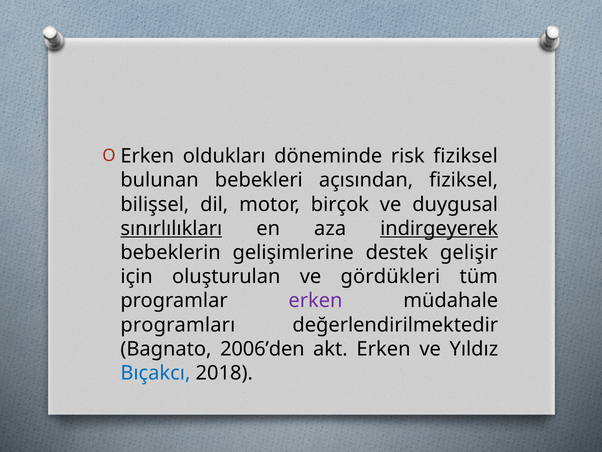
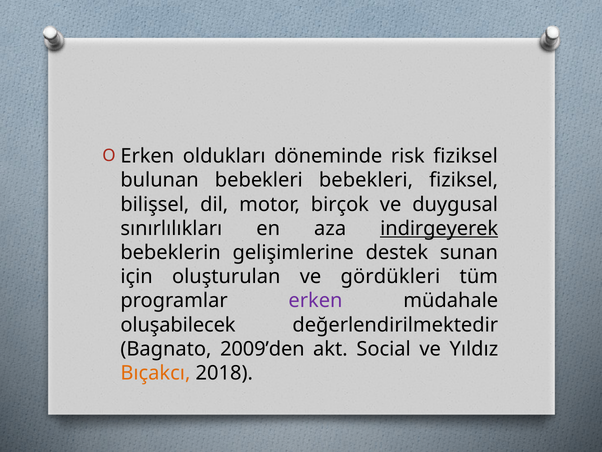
bebekleri açısından: açısından -> bebekleri (366, 180)
sınırlılıkları underline: present -> none (171, 228)
gelişir: gelişir -> sunan (469, 252)
programları: programları -> oluşabilecek (178, 325)
2006’den: 2006’den -> 2009’den (262, 349)
akt Erken: Erken -> Social (384, 349)
Bıçakcı colour: blue -> orange (155, 373)
